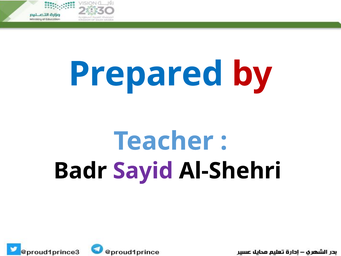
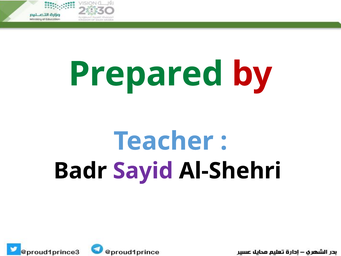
Prepared colour: blue -> green (146, 74)
